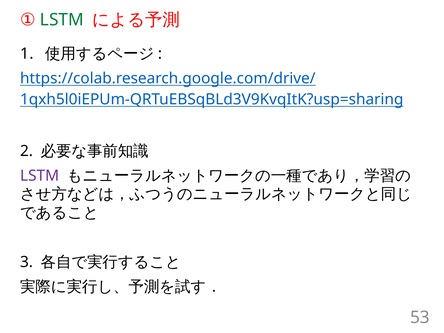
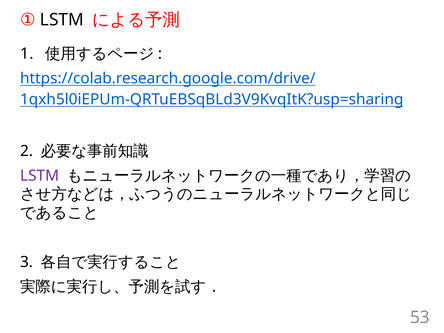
LSTM colour: green -> black (62, 20)
